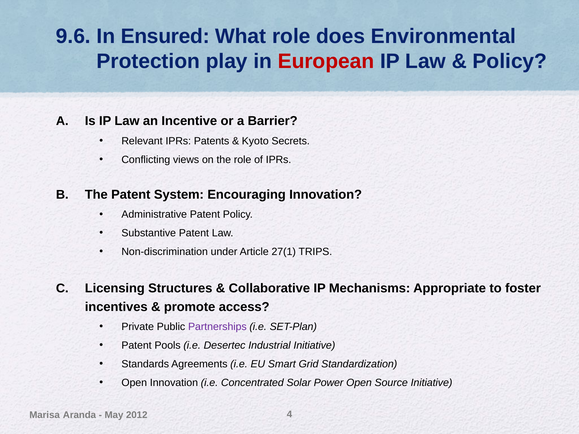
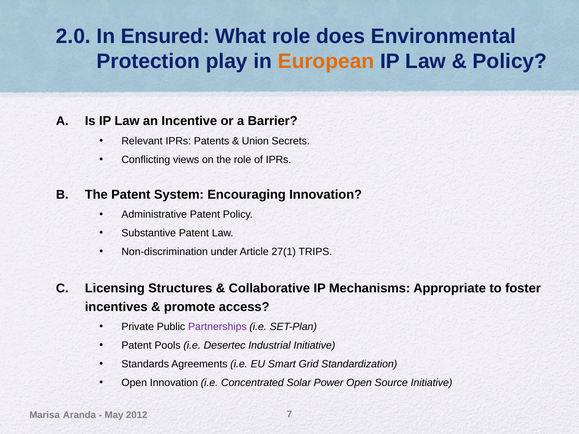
9.6: 9.6 -> 2.0 (73, 36)
European colour: red -> orange (326, 61)
Kyoto: Kyoto -> Union (255, 141)
4: 4 -> 7 (290, 415)
